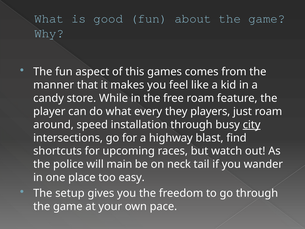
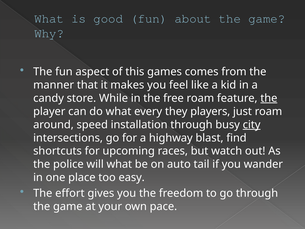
the underline: none -> present (269, 98)
will main: main -> what (119, 164)
neck: neck -> auto (179, 164)
setup: setup -> effort (70, 193)
